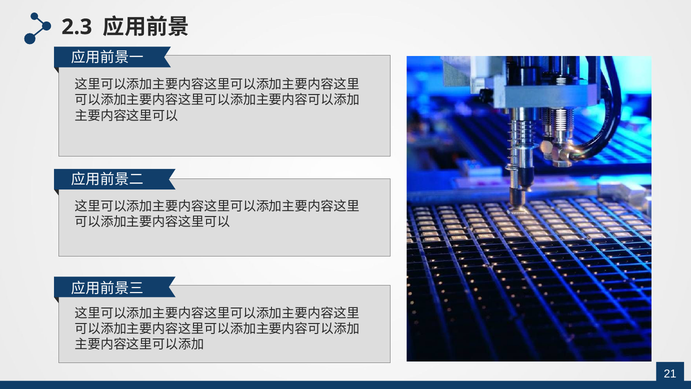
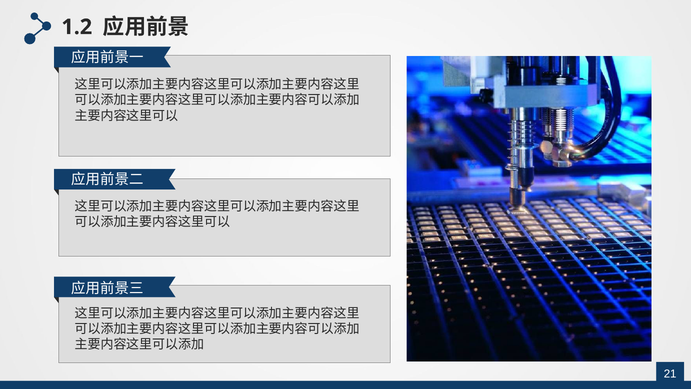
2.3: 2.3 -> 1.2 (77, 27)
